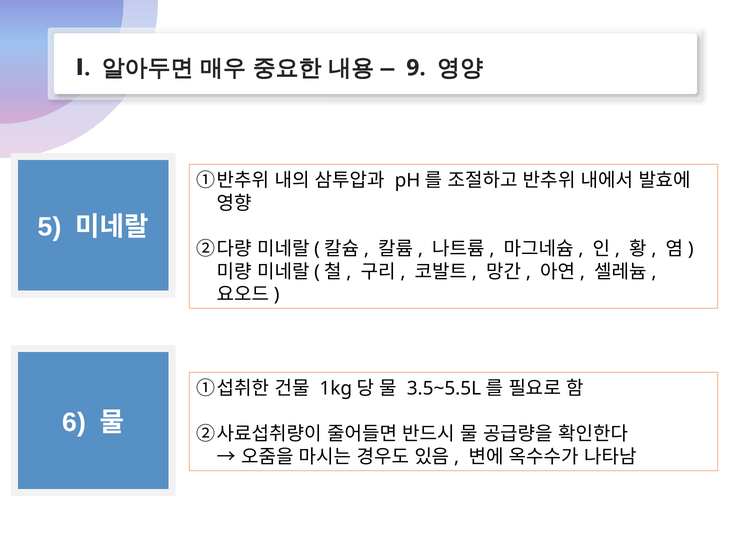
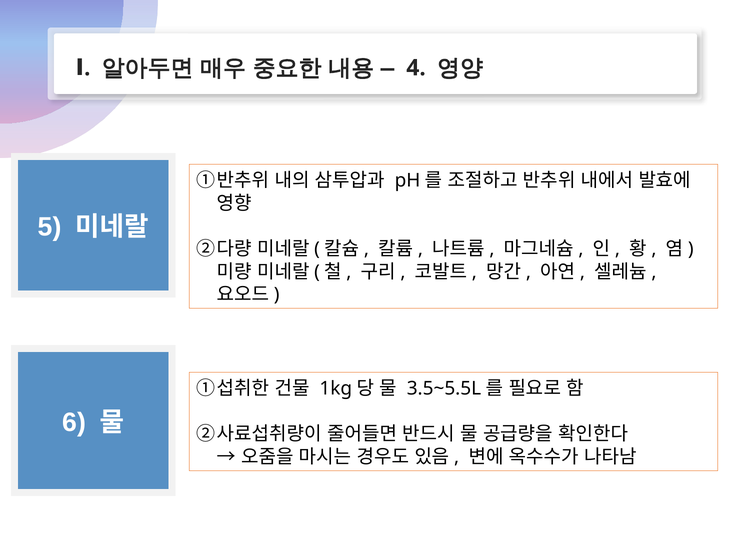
9: 9 -> 4 (416, 68)
